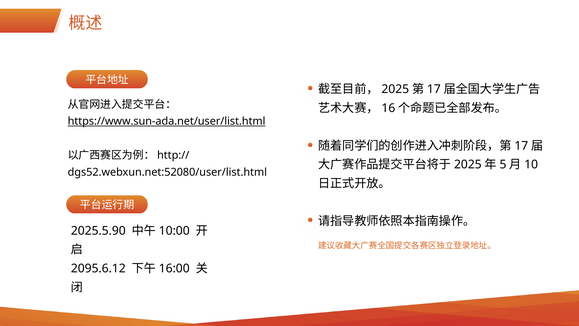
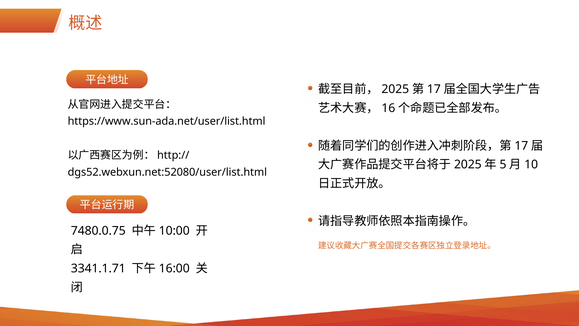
https://www.sun-ada.net/user/list.html underline: present -> none (167, 121)
2025.5.90: 2025.5.90 -> 7480.0.75 (98, 231)
2095.6.12: 2095.6.12 -> 3341.1.71 (98, 268)
